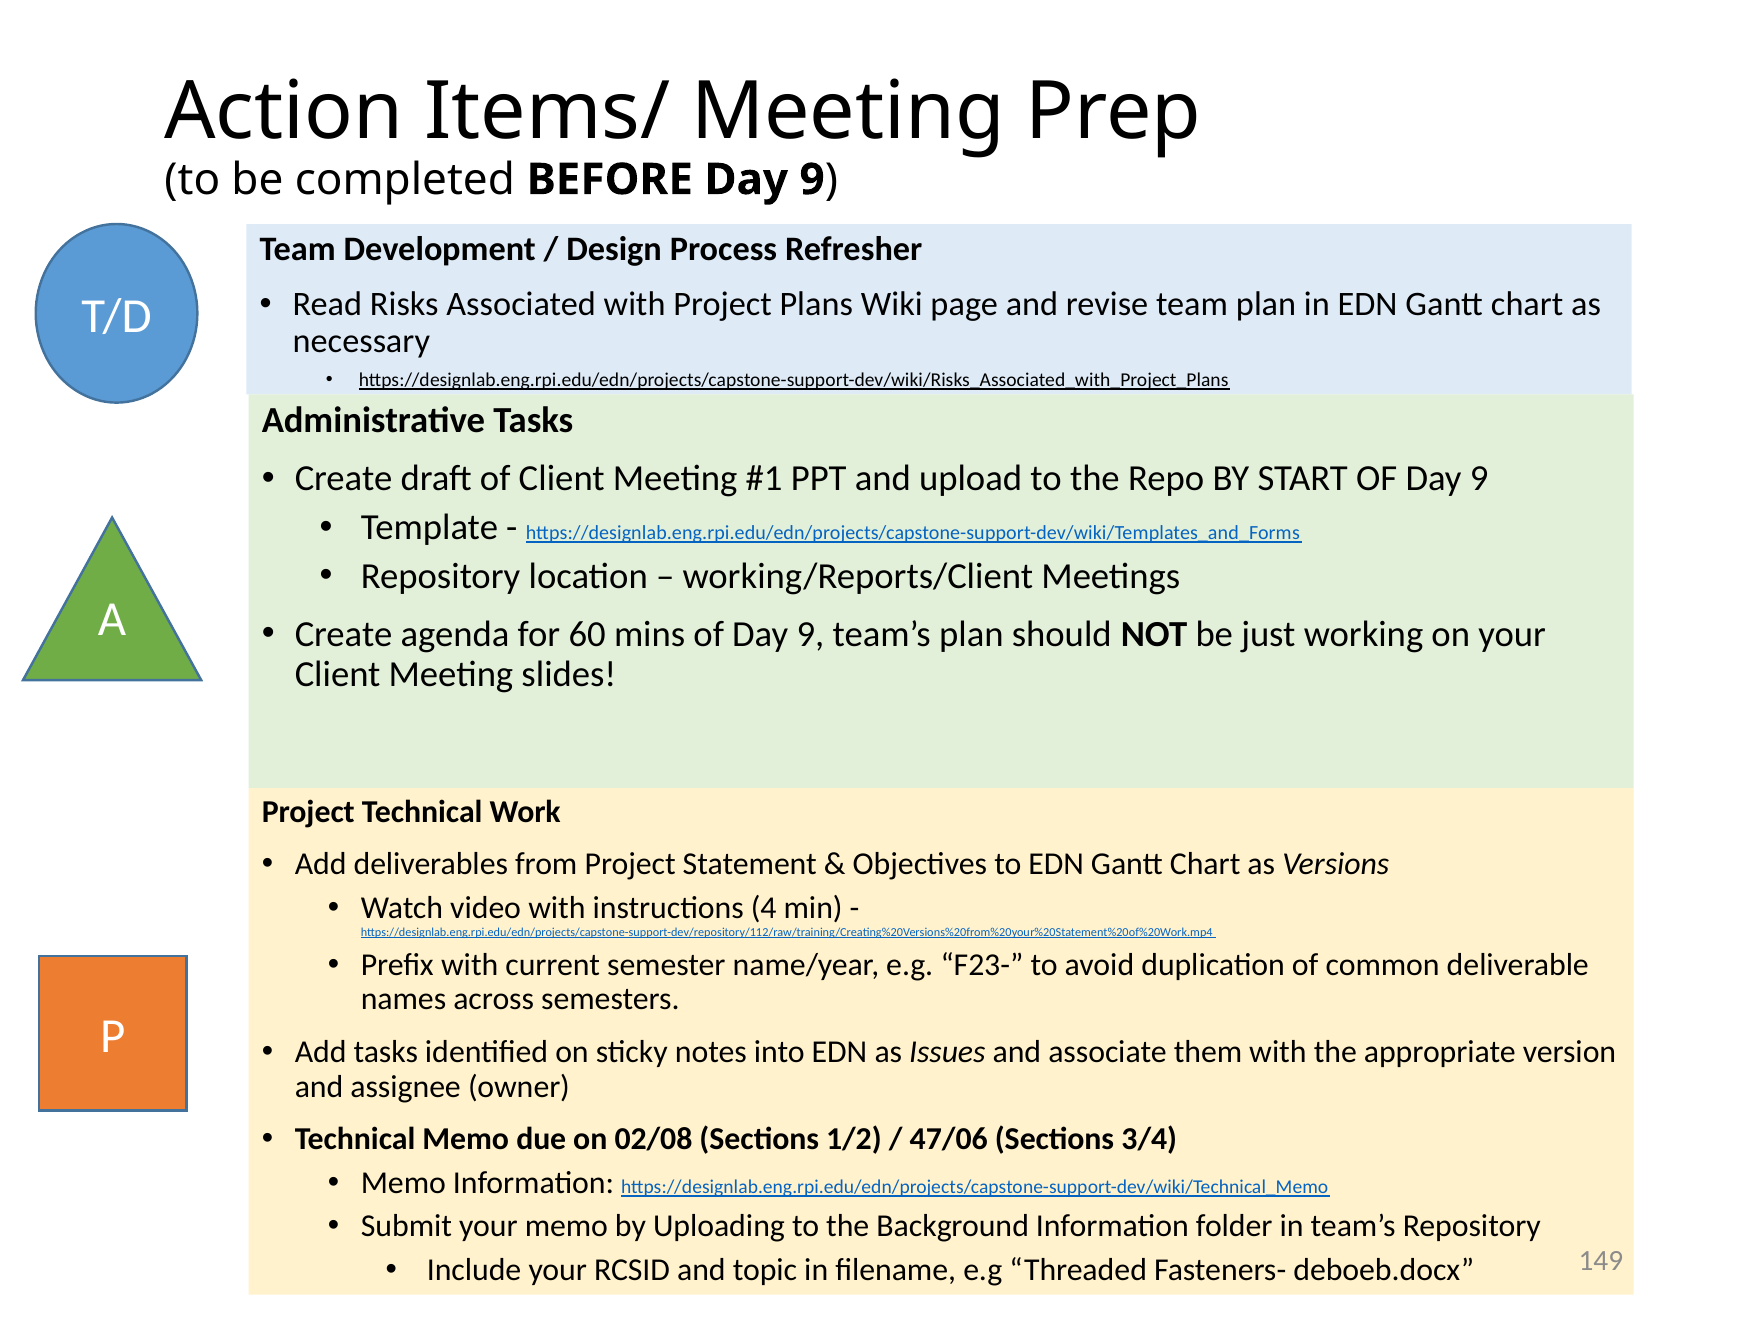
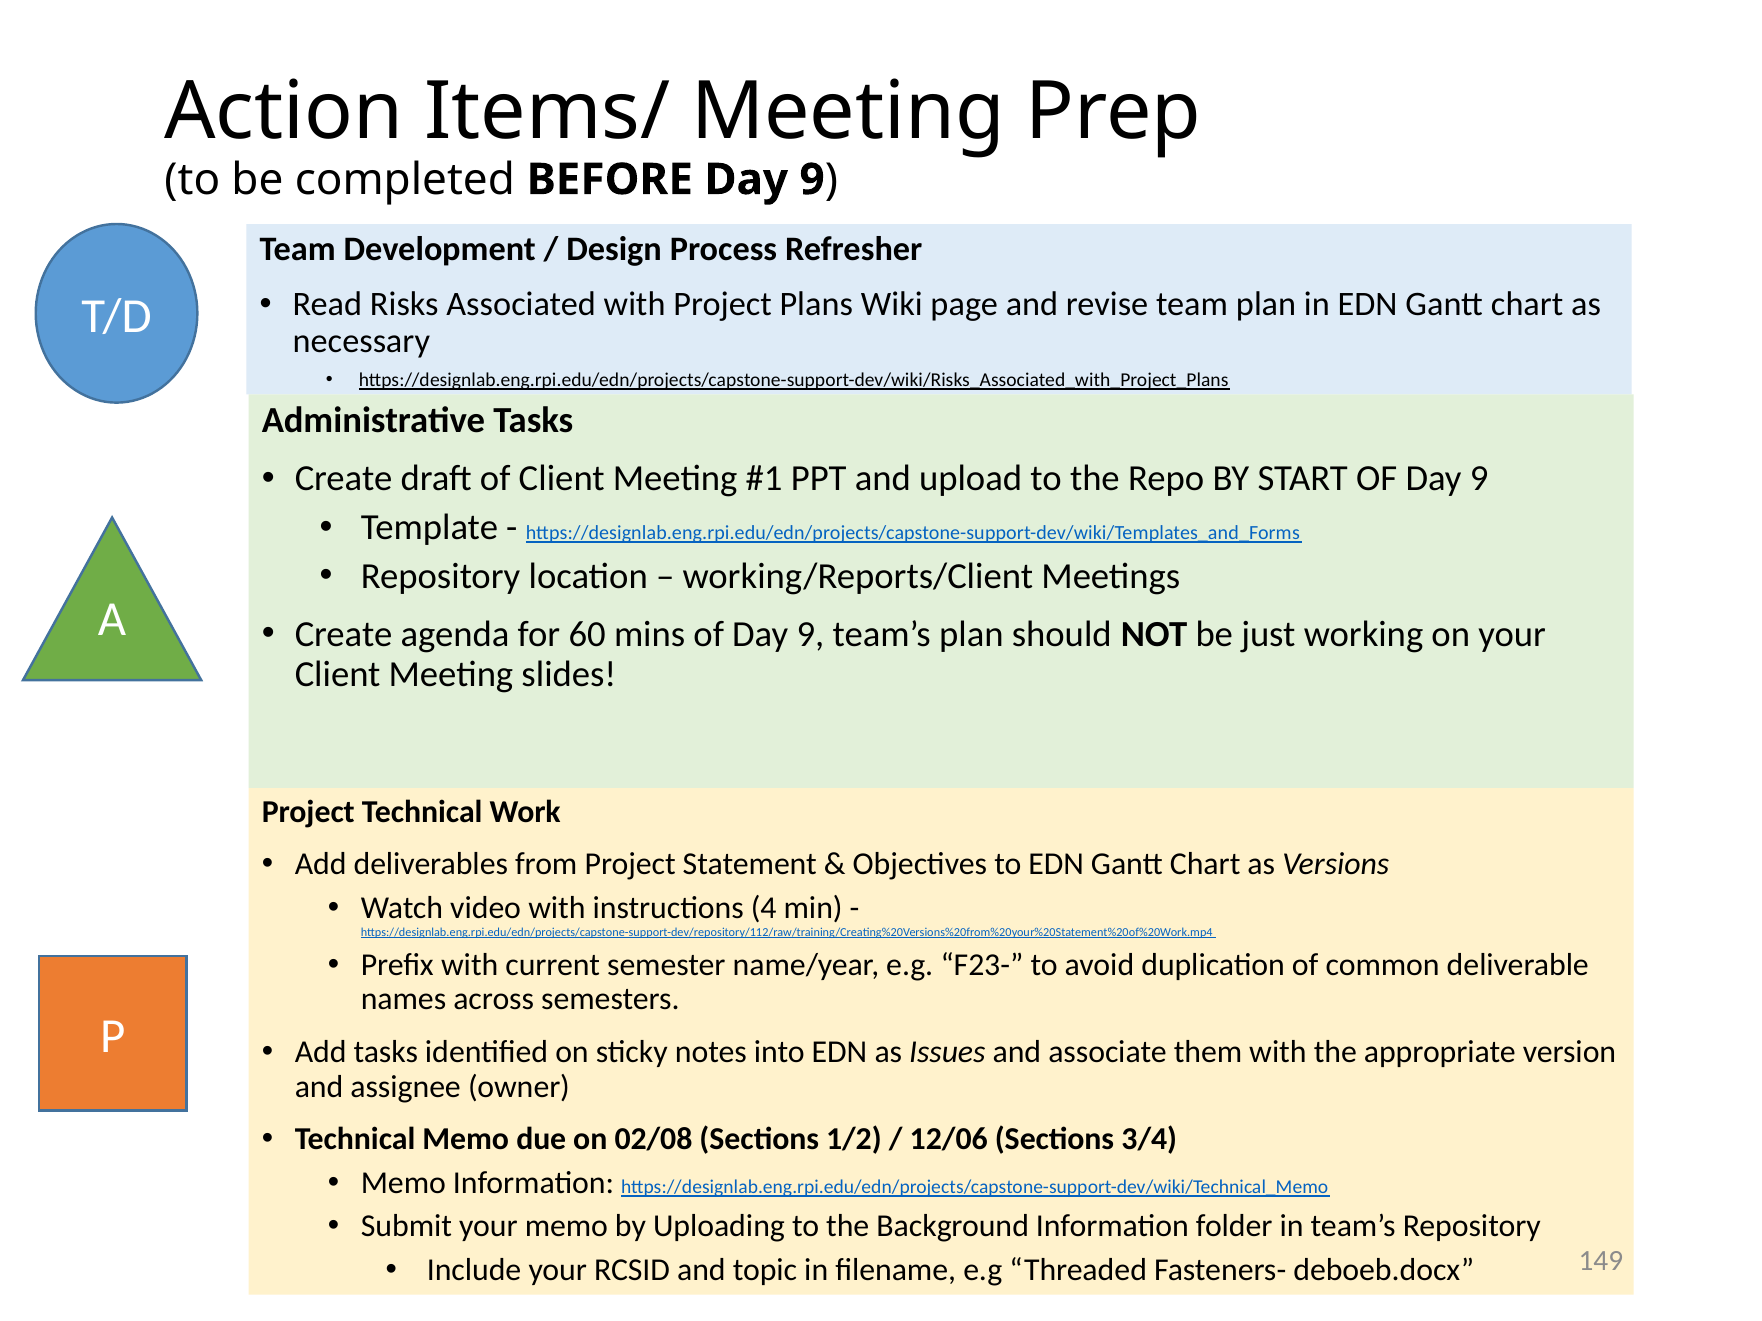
47/06: 47/06 -> 12/06 (949, 1140)
